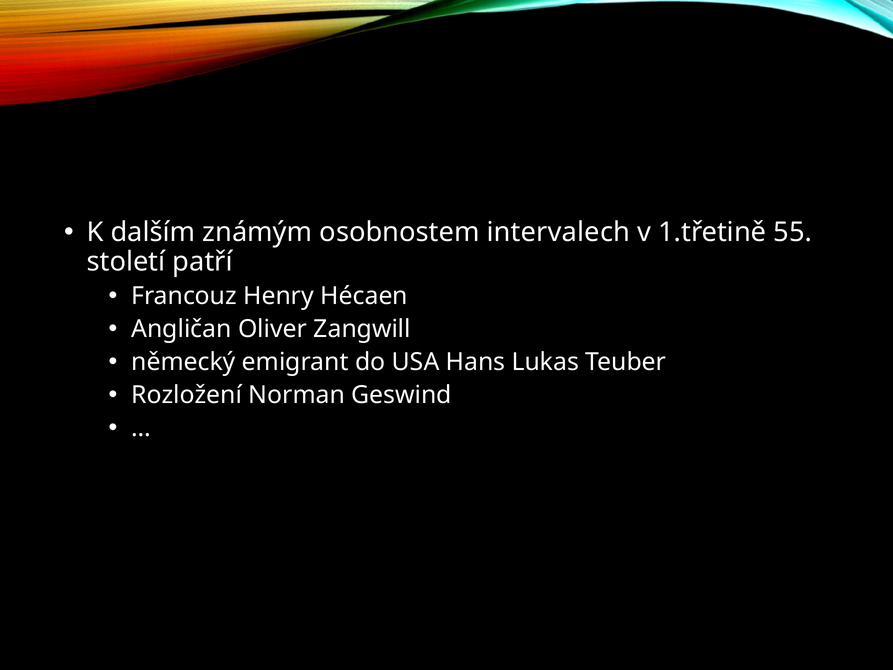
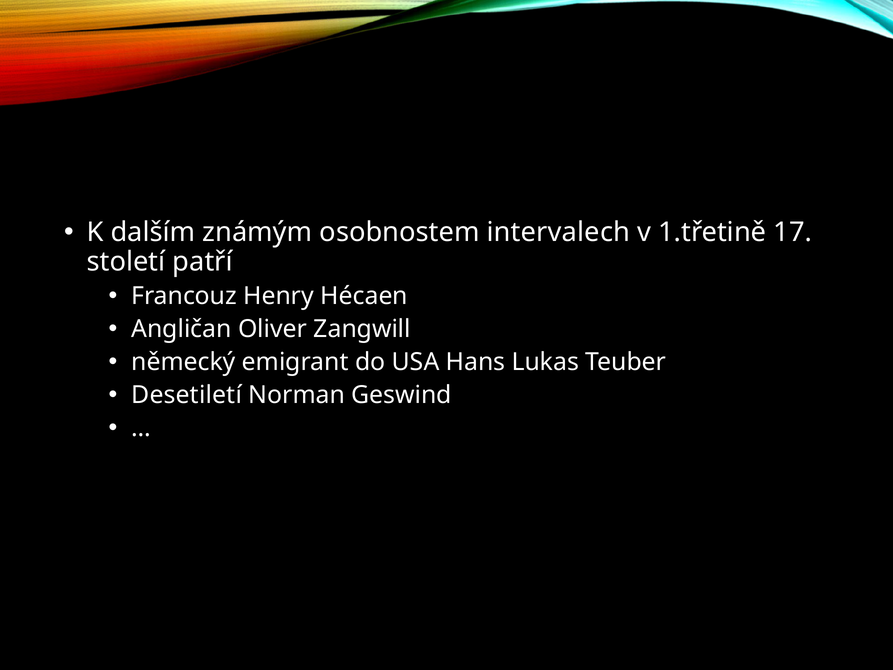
55: 55 -> 17 (793, 232)
Rozložení: Rozložení -> Desetiletí (187, 395)
